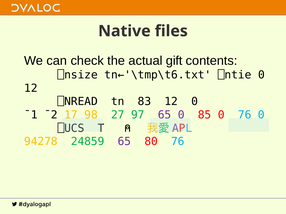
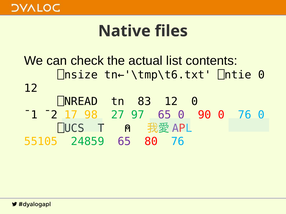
gift: gift -> list (174, 61)
85: 85 -> 90 (205, 115)
94278: 94278 -> 55105 (41, 142)
